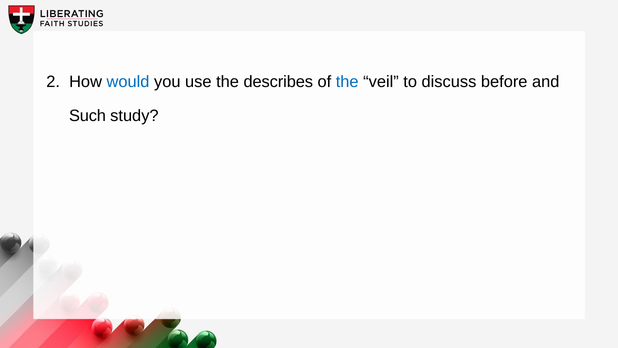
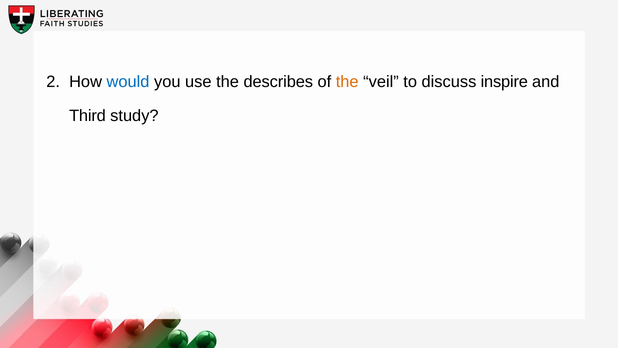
the colour: blue -> orange (347, 82)
before: before -> inspire (504, 82)
Such: Such -> Third (88, 116)
